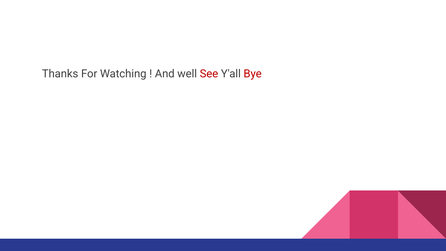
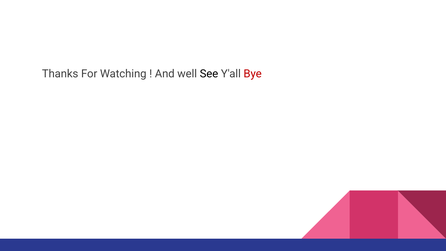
See colour: red -> black (209, 74)
